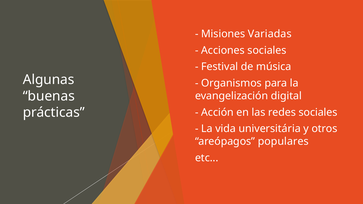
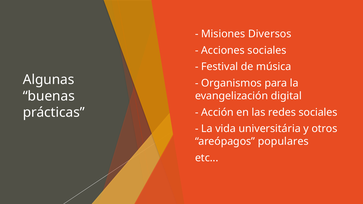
Variadas: Variadas -> Diversos (270, 34)
